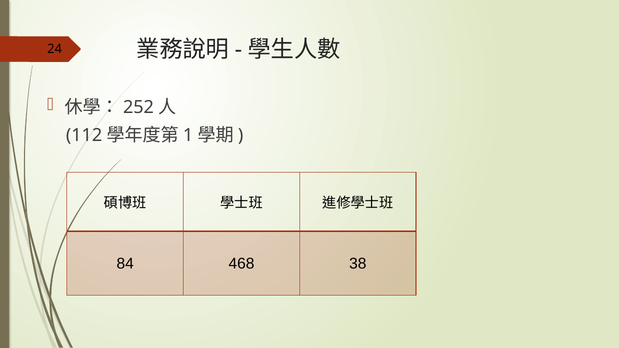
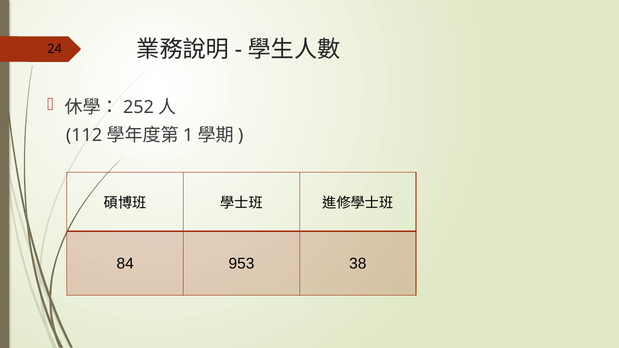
468: 468 -> 953 (241, 264)
